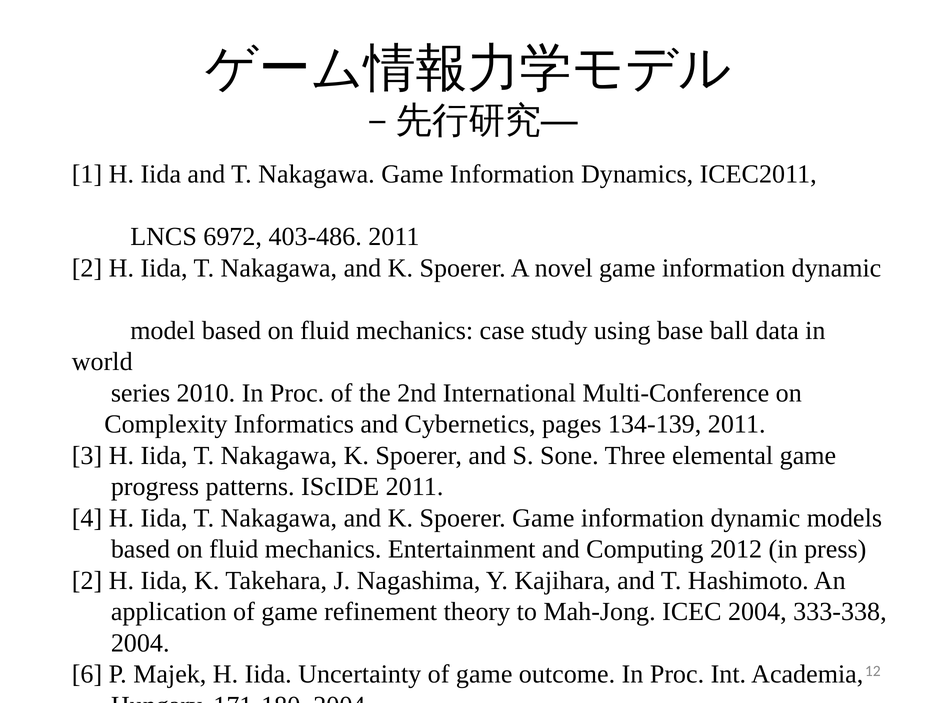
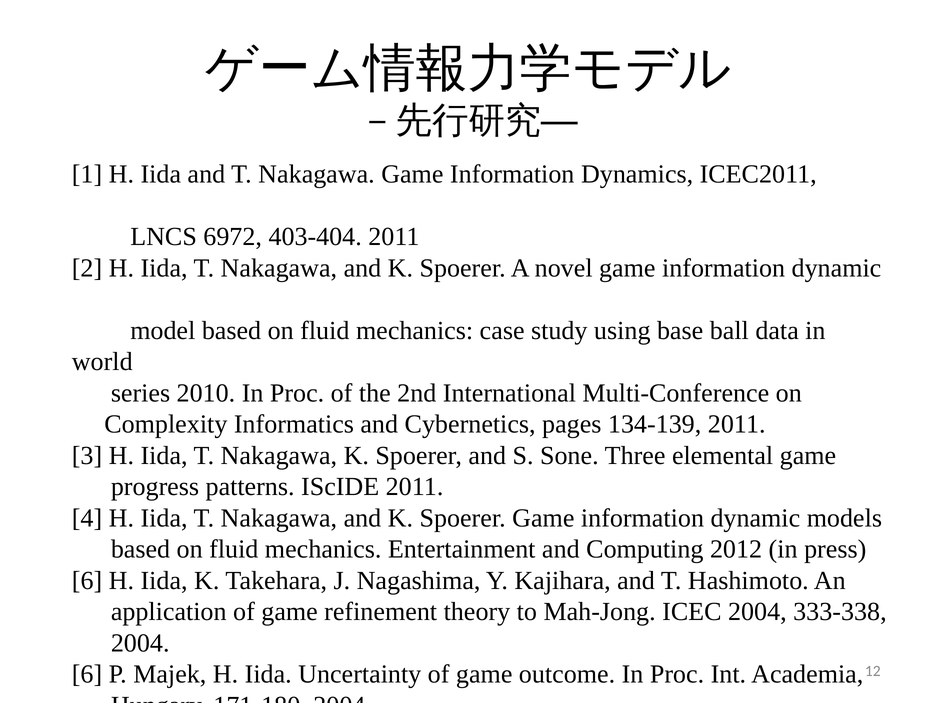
403-486: 403-486 -> 403-404 (315, 237)
2: 2 -> 6 (87, 580)
